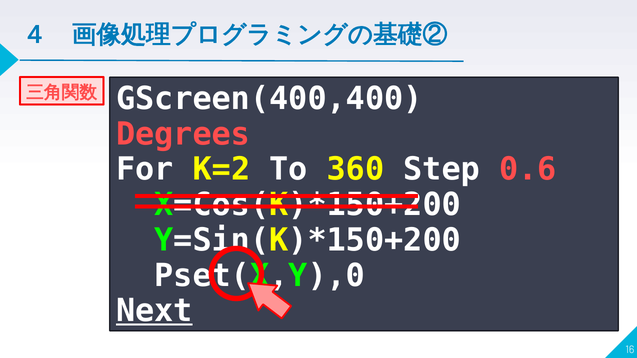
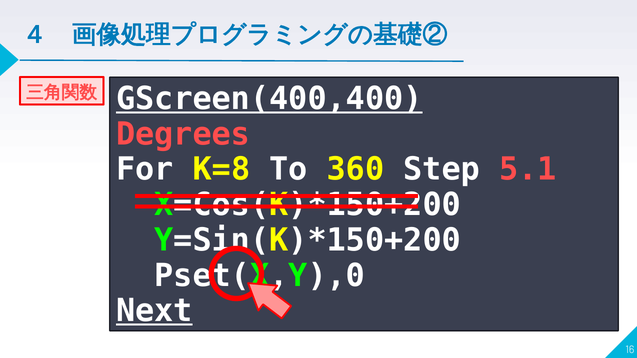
GScreen(400,400 underline: none -> present (269, 99)
K=2: K=2 -> K=8 (221, 170)
0.6: 0.6 -> 5.1 (528, 170)
